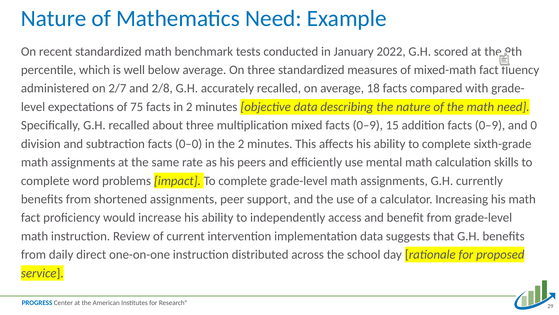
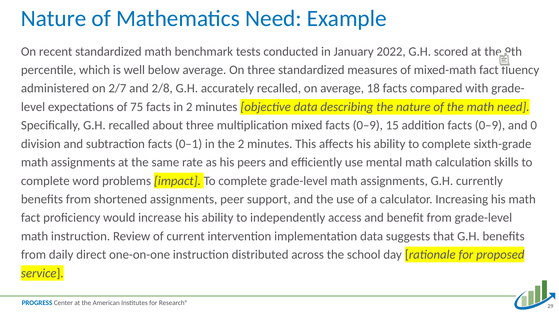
0–0: 0–0 -> 0–1 (189, 144)
